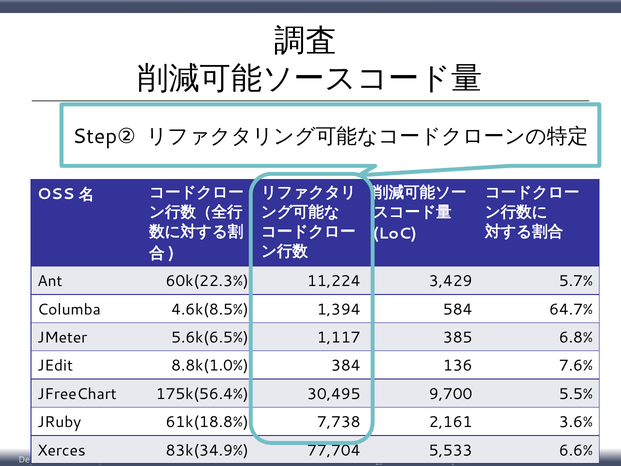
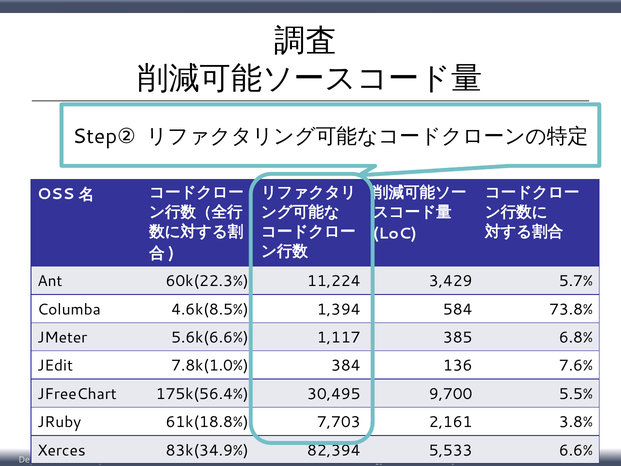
64.7%: 64.7% -> 73.8% (571, 309)
5.6k(6.5%: 5.6k(6.5% -> 5.6k(6.6% (210, 337)
8.8k(1.0%: 8.8k(1.0% -> 7.8k(1.0% (210, 366)
7,738: 7,738 -> 7,703 (339, 422)
3.6%: 3.6% -> 3.8% (576, 422)
77,704: 77,704 -> 82,394 (334, 450)
